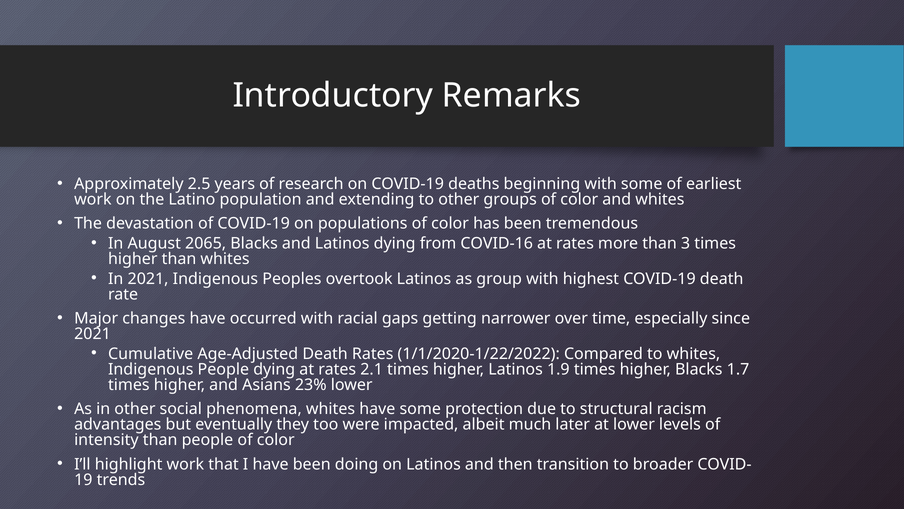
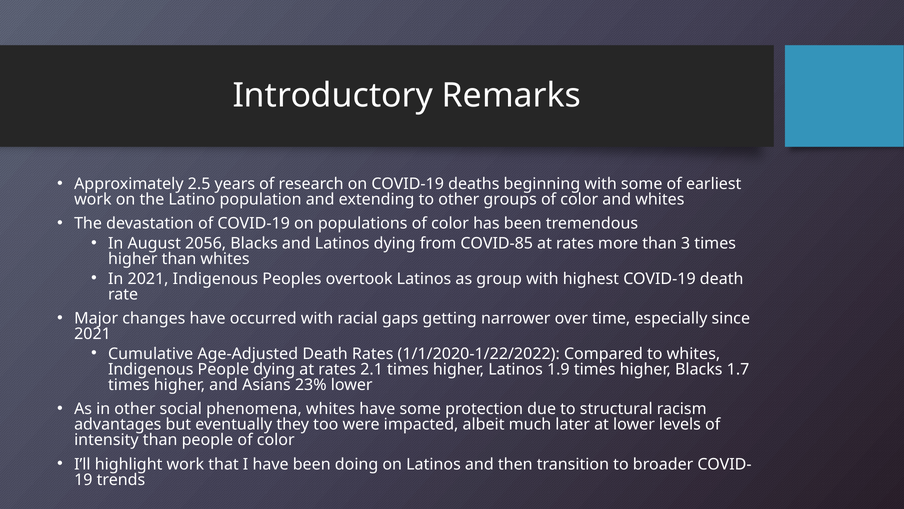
2065: 2065 -> 2056 (206, 243)
COVID-16: COVID-16 -> COVID-85 (497, 243)
